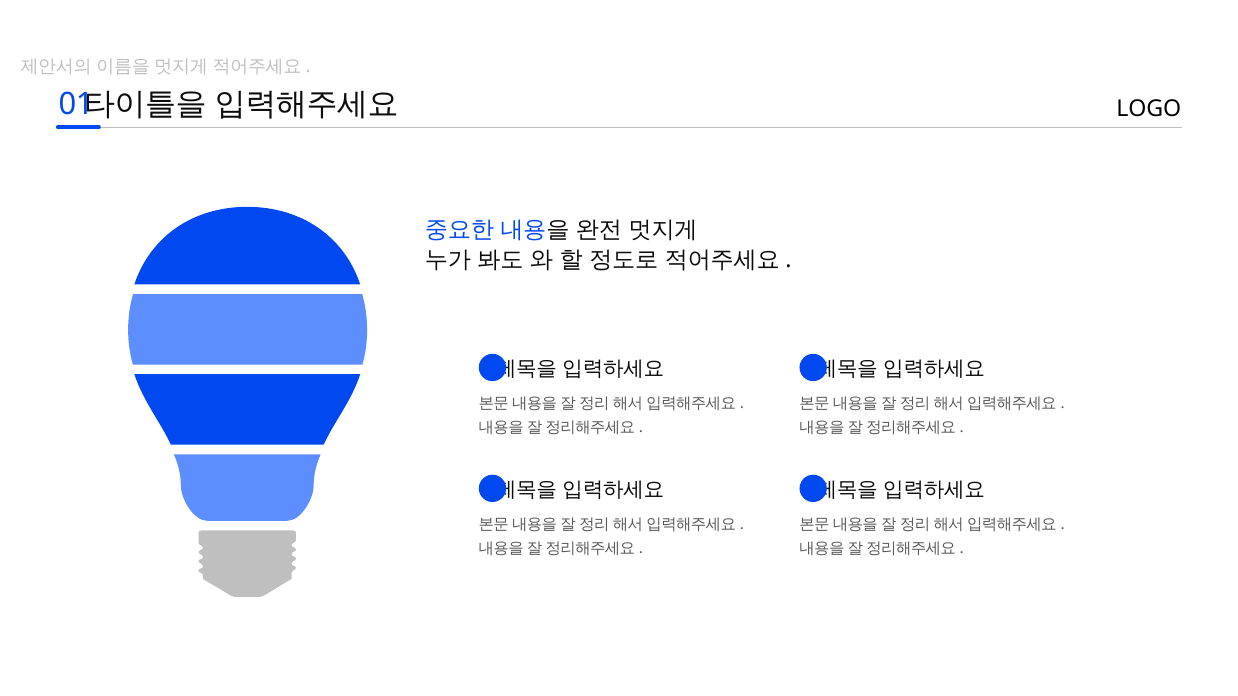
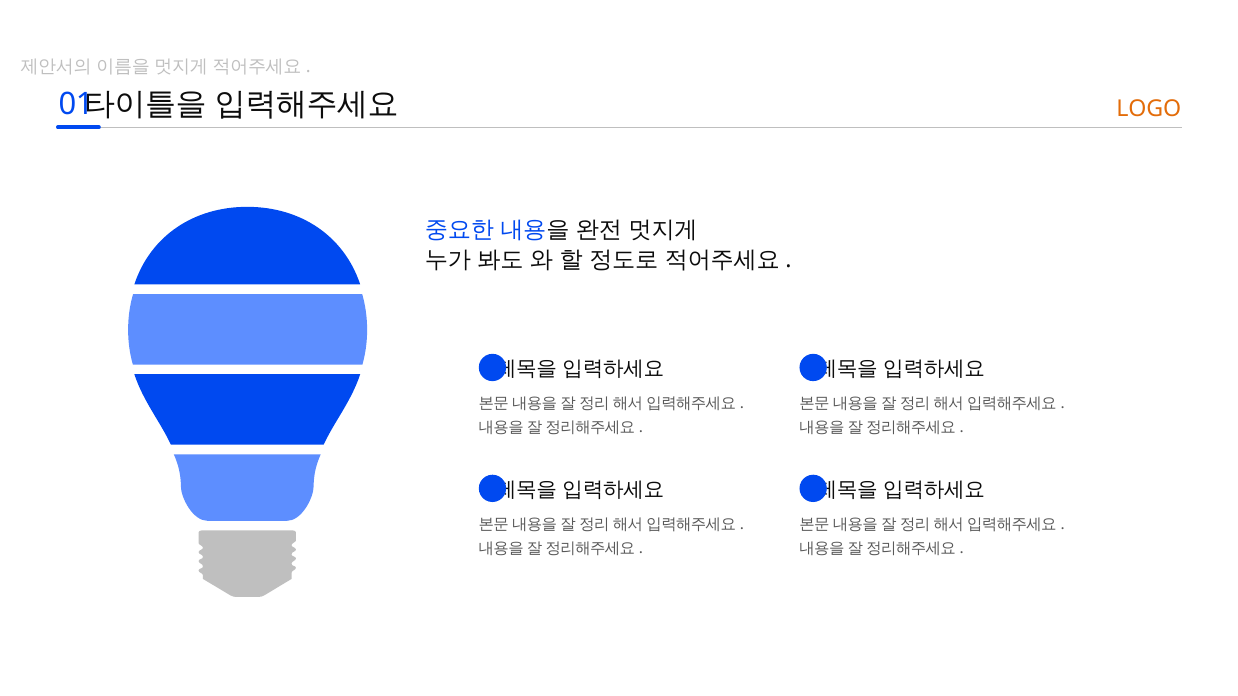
LOGO colour: black -> orange (1149, 109)
